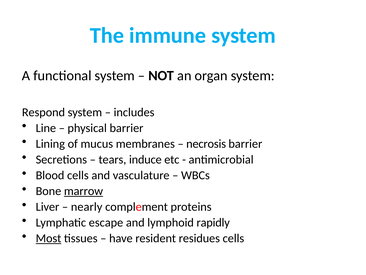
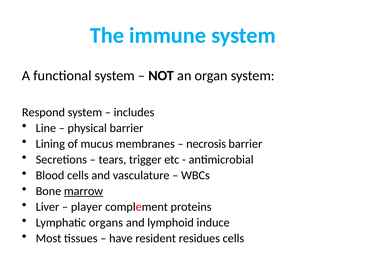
induce: induce -> trigger (145, 159)
nearly: nearly -> player (87, 206)
escape: escape -> organs (106, 222)
rapidly: rapidly -> induce (213, 222)
Most underline: present -> none (48, 238)
